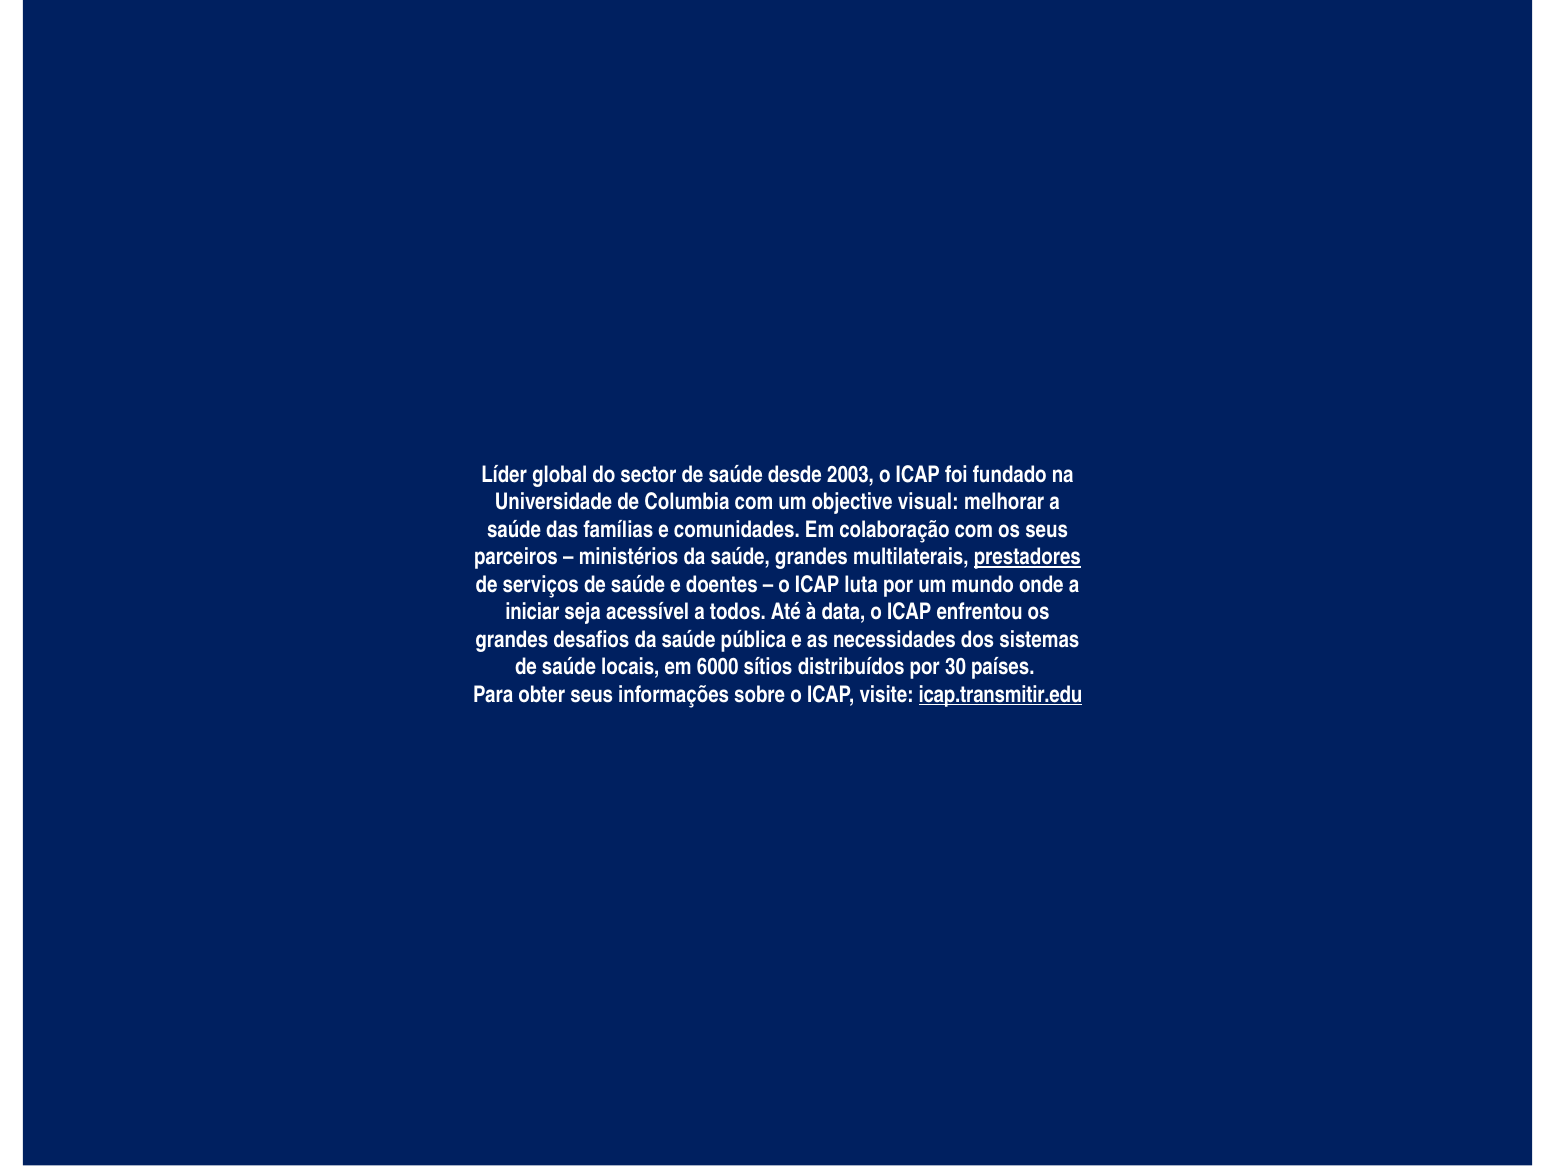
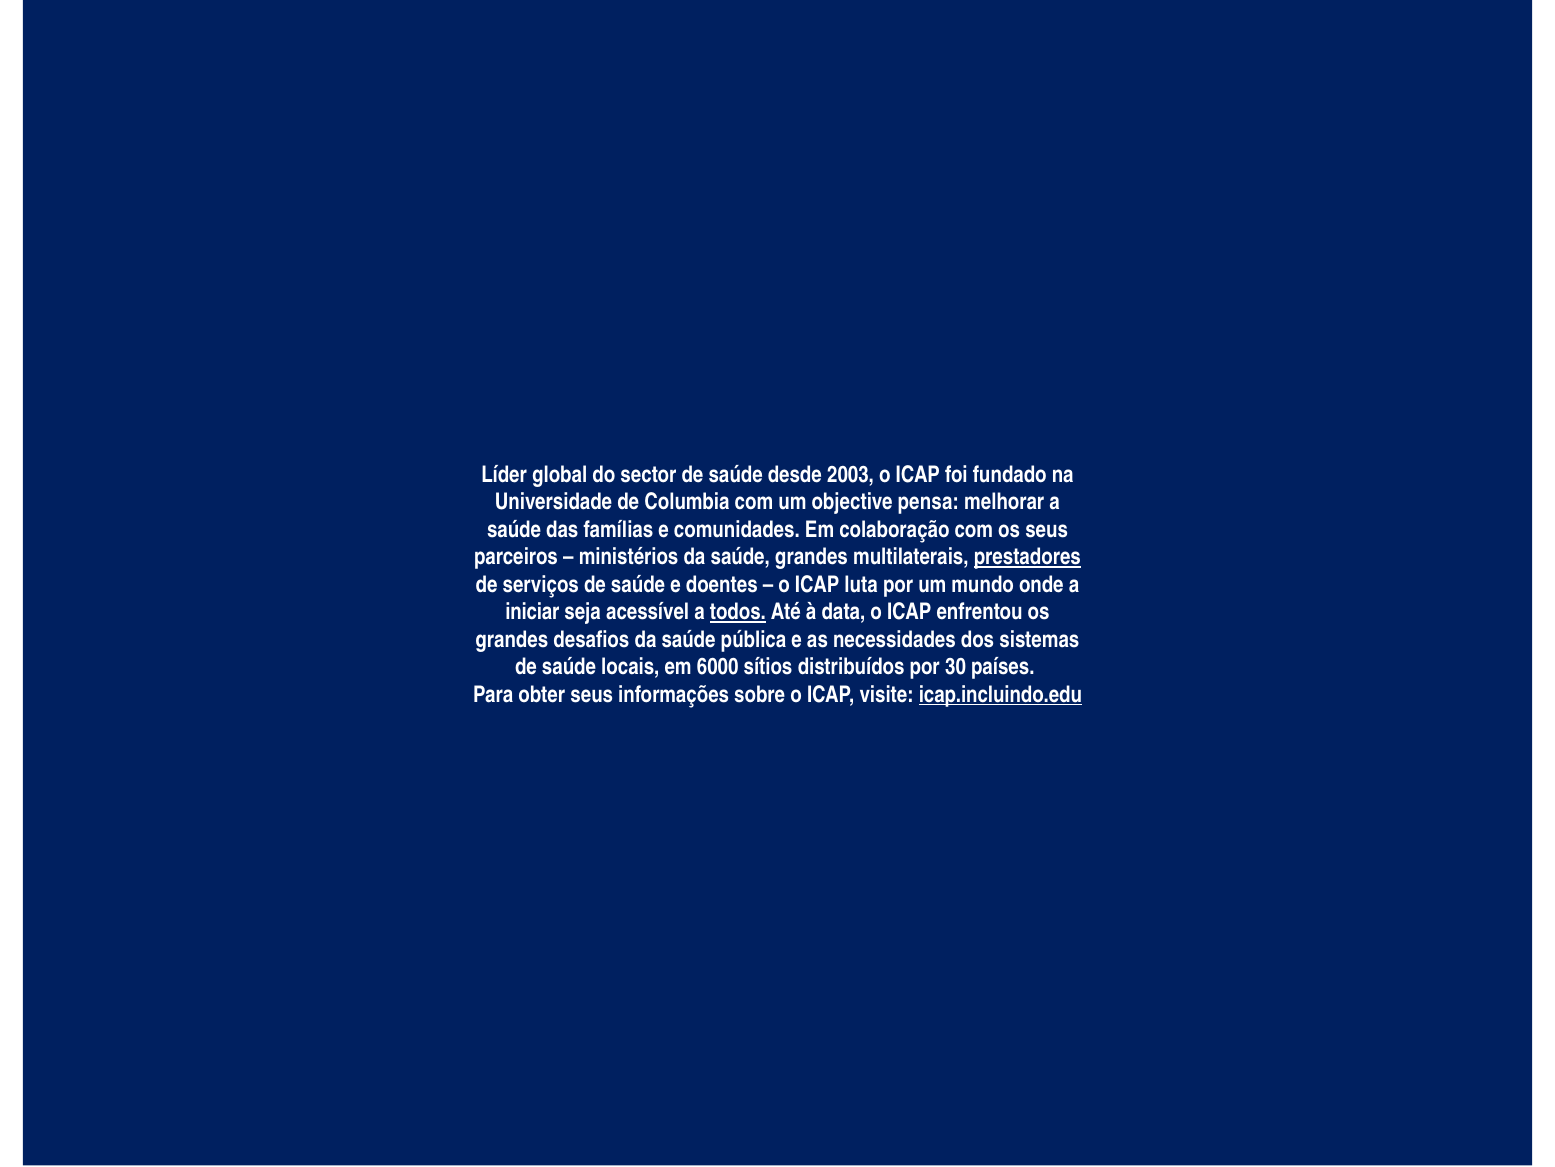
visual: visual -> pensa (928, 502)
todos underline: none -> present (738, 612)
icap.transmitir.edu: icap.transmitir.edu -> icap.incluindo.edu (1000, 694)
